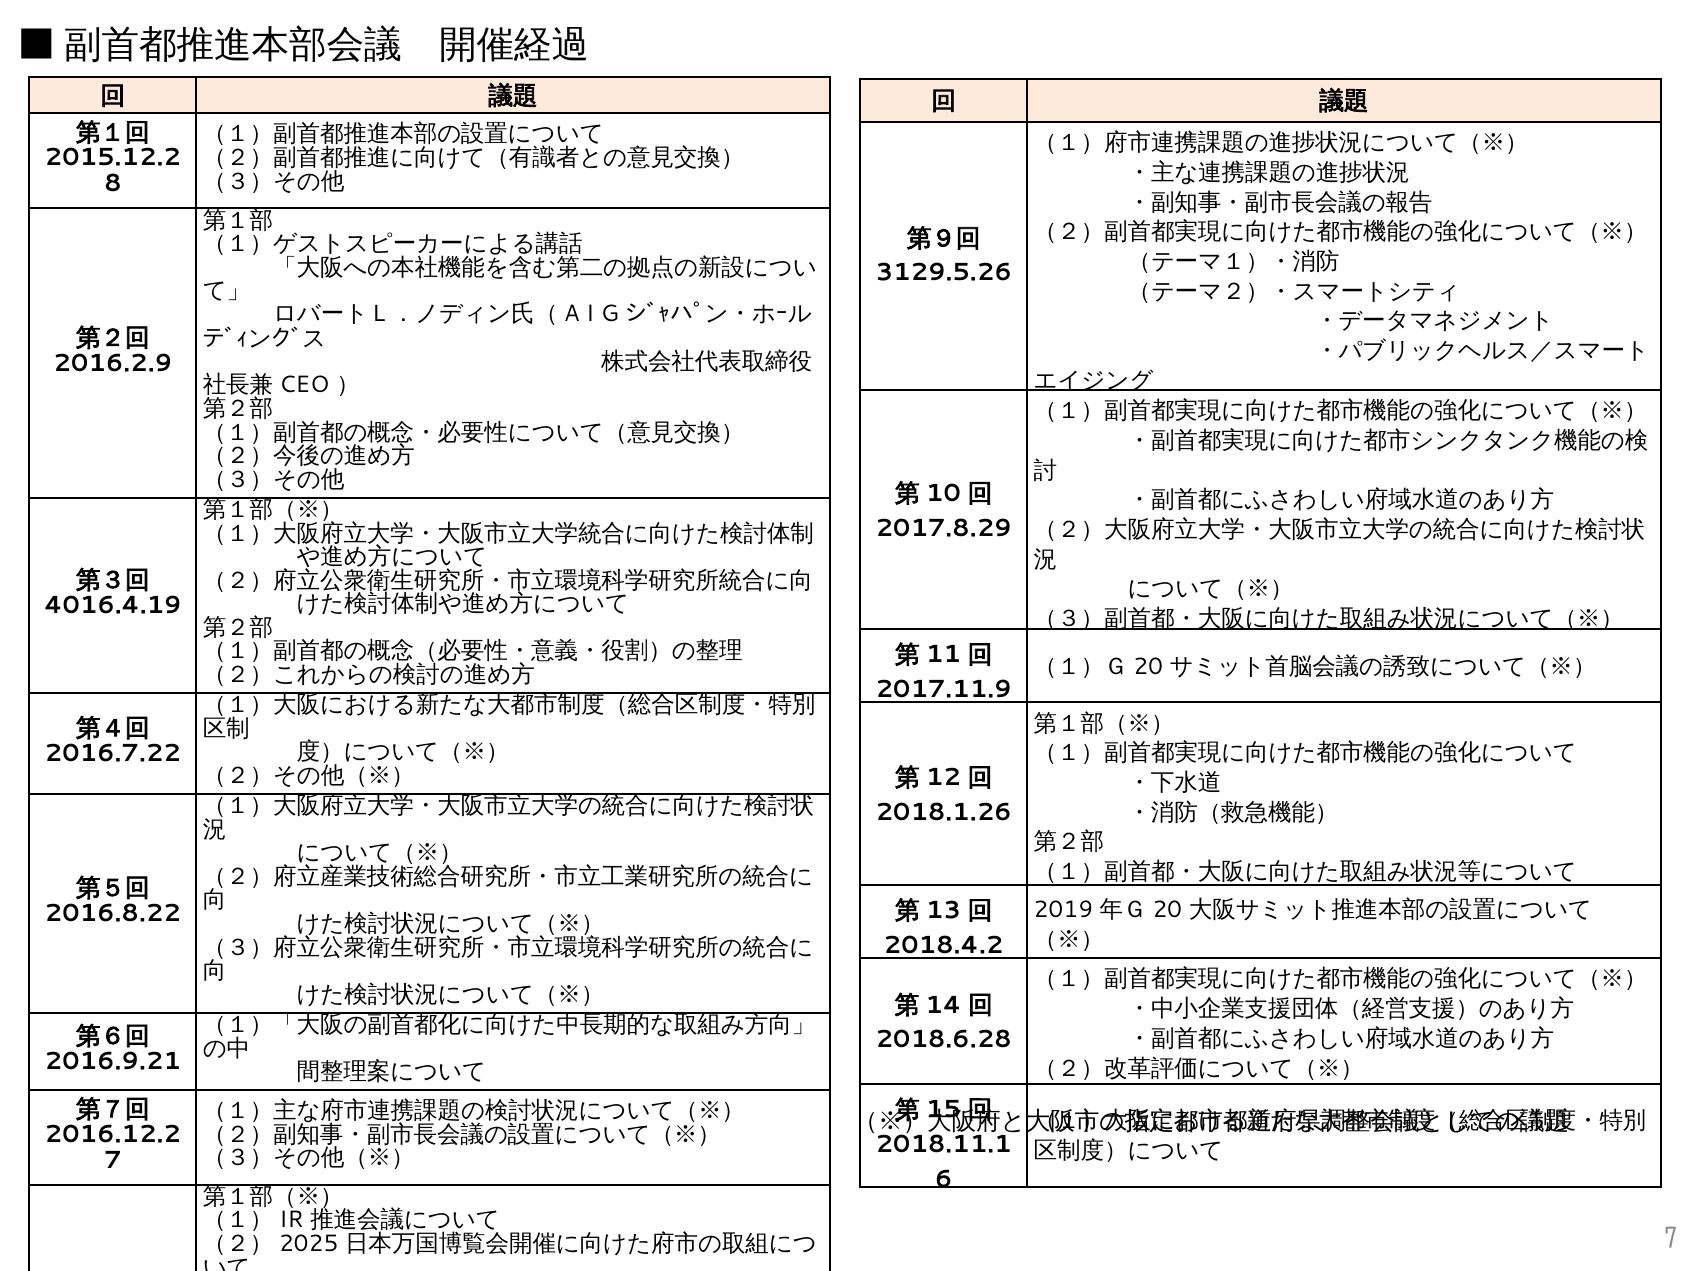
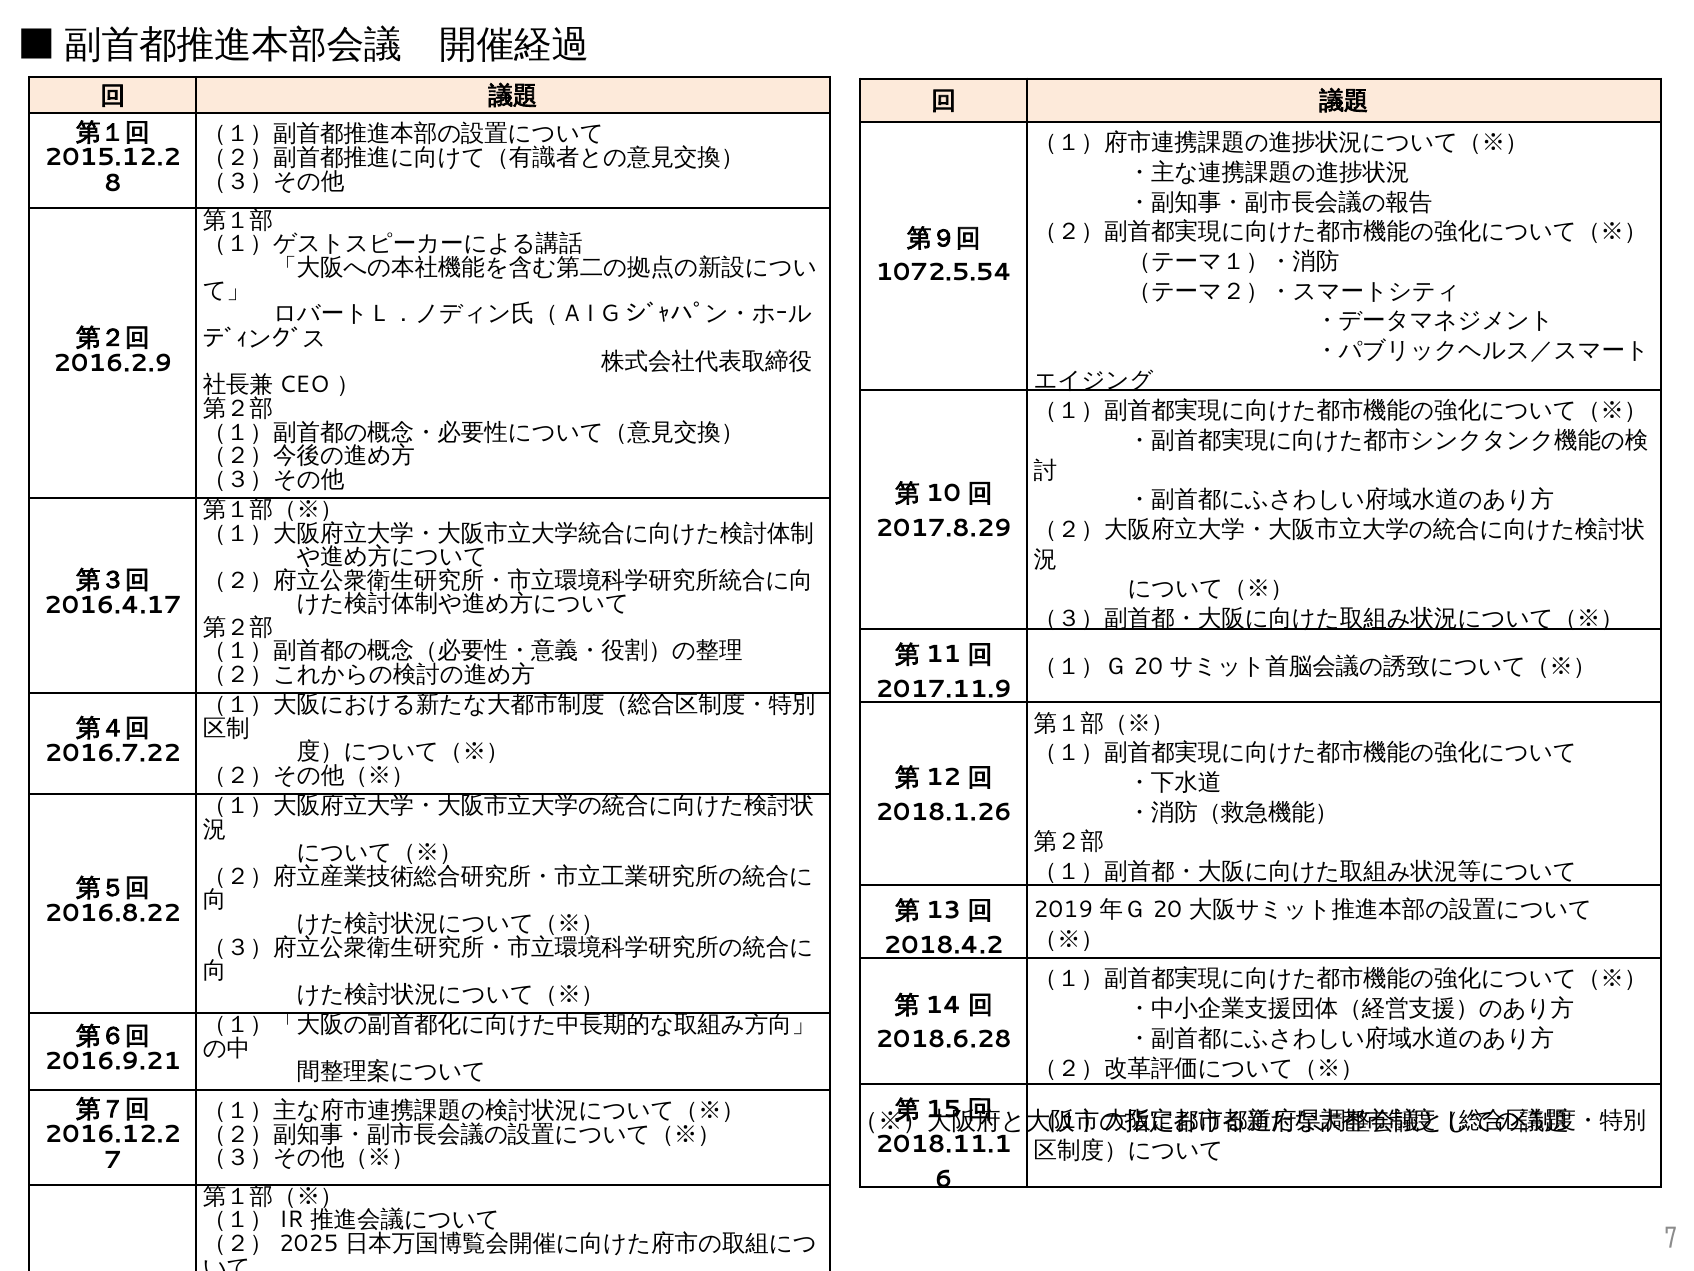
3129.5.26: 3129.5.26 -> 1072.5.54 (944, 272)
4016.4.19: 4016.4.19 -> 2016.4.17 (113, 605)
